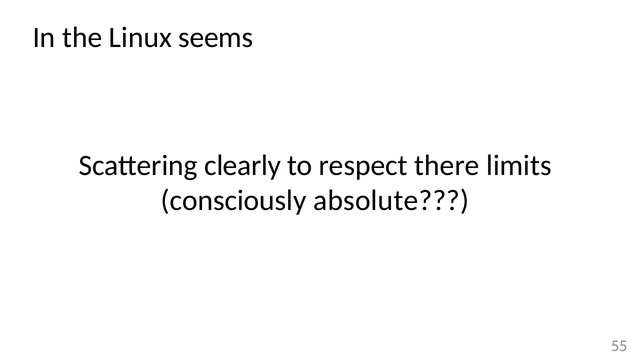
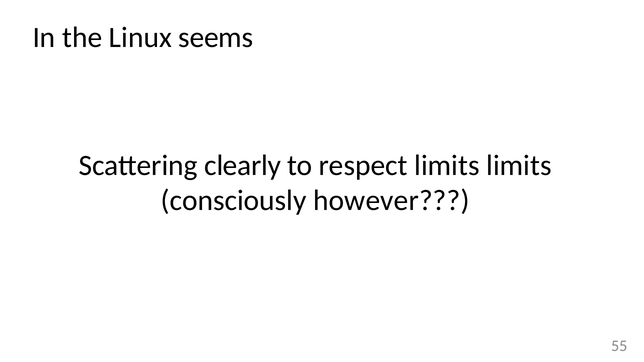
respect there: there -> limits (447, 165)
absolute: absolute -> however (391, 201)
